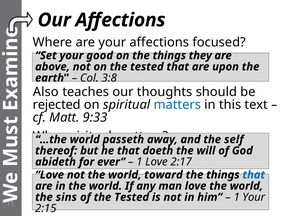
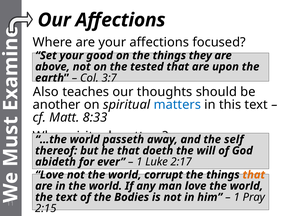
3:8: 3:8 -> 3:7 (109, 78)
rejected: rejected -> another (57, 105)
9:33: 9:33 -> 8:33 (95, 118)
1 Love: Love -> Luke (157, 162)
toward: toward -> corrupt (164, 175)
that colour: blue -> orange (254, 175)
the sins: sins -> text (66, 197)
of the Tested: Tested -> Bodies (132, 197)
1 Your: Your -> Pray (254, 197)
